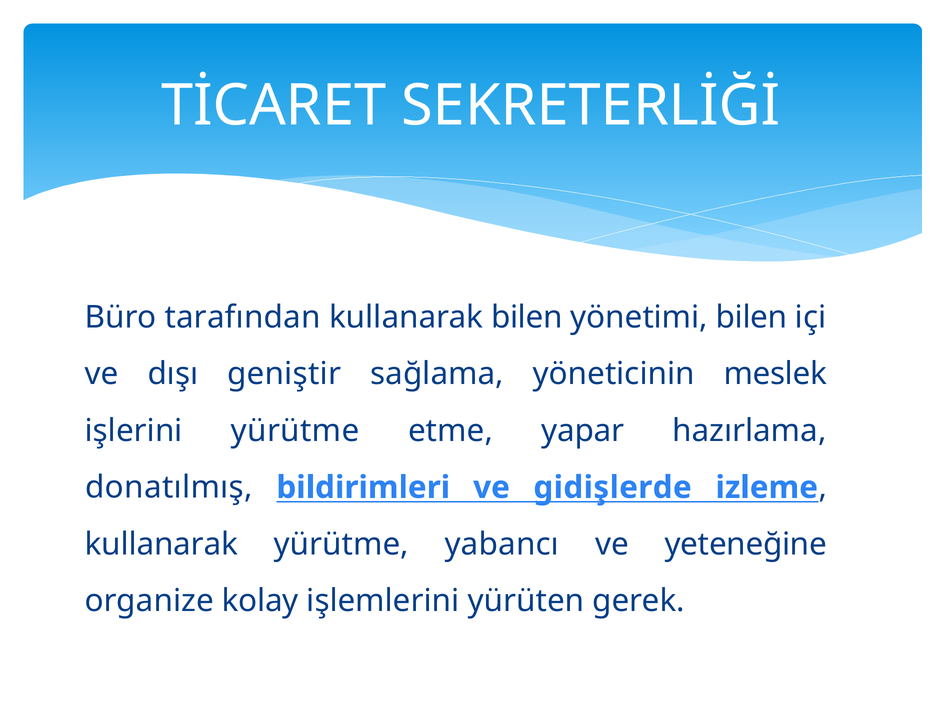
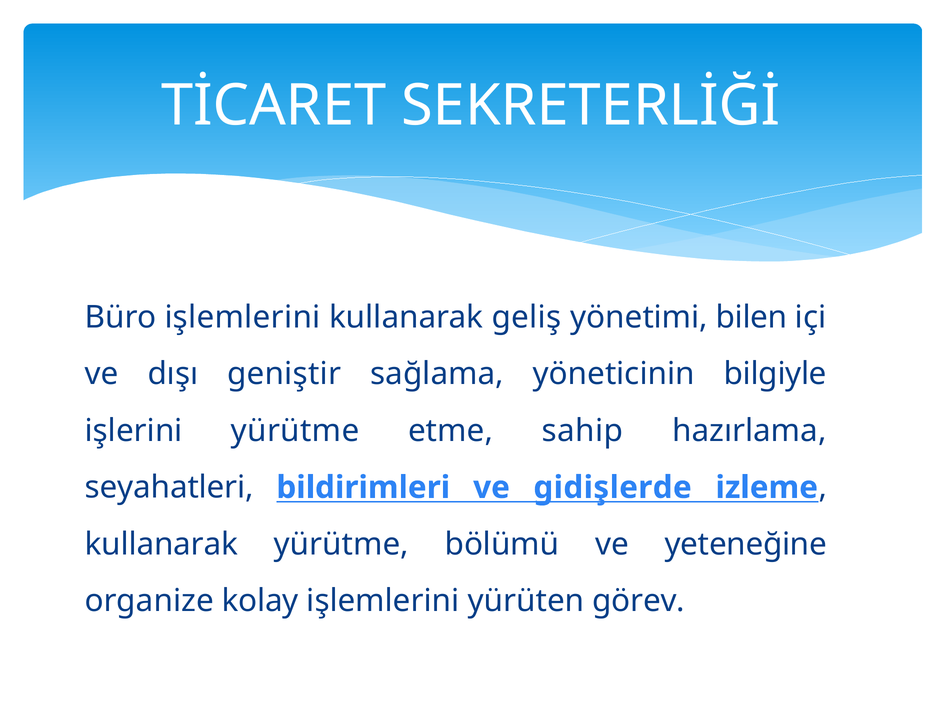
Büro tarafından: tarafından -> işlemlerini (243, 317)
kullanarak bilen: bilen -> geliş (527, 317)
meslek: meslek -> bilgiyle (775, 374)
yapar: yapar -> sahip (582, 431)
donatılmış: donatılmış -> seyahatleri (169, 487)
yabancı: yabancı -> bölümü (502, 544)
gerek: gerek -> görev (639, 601)
